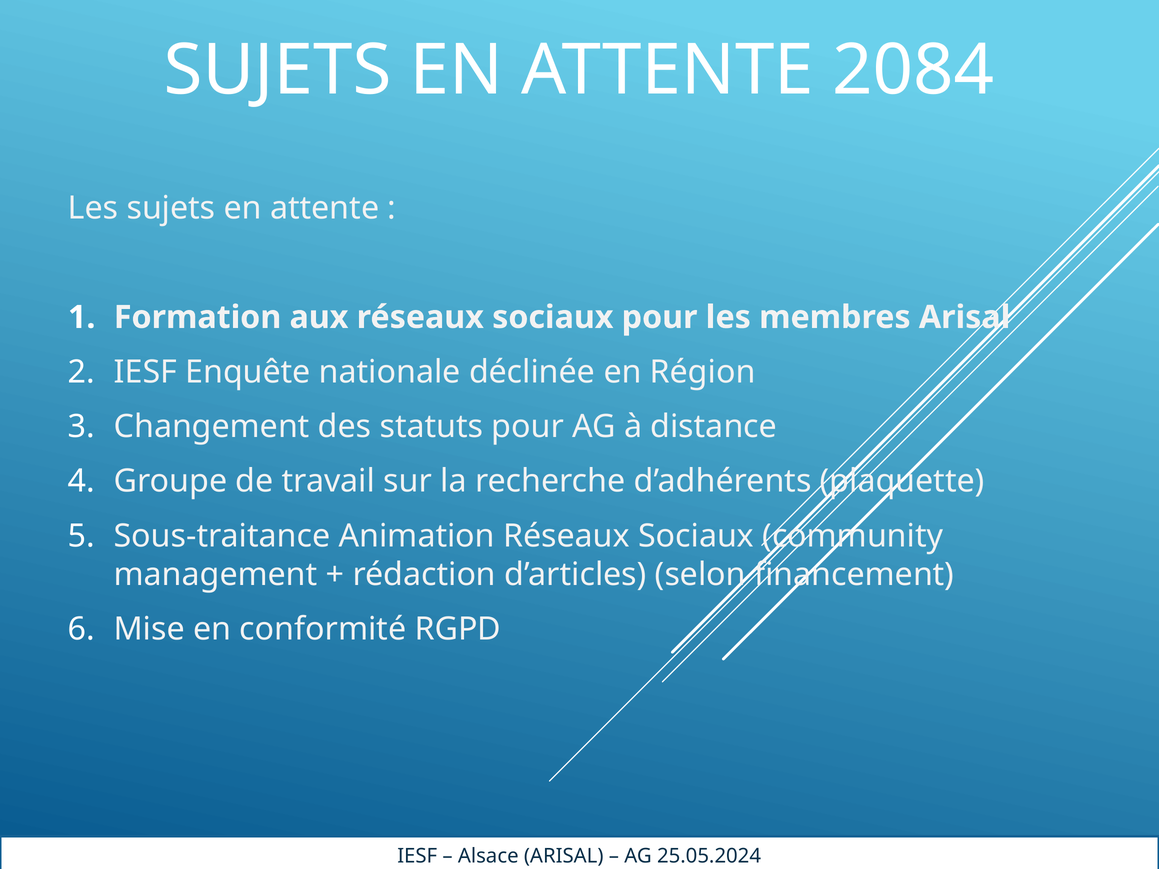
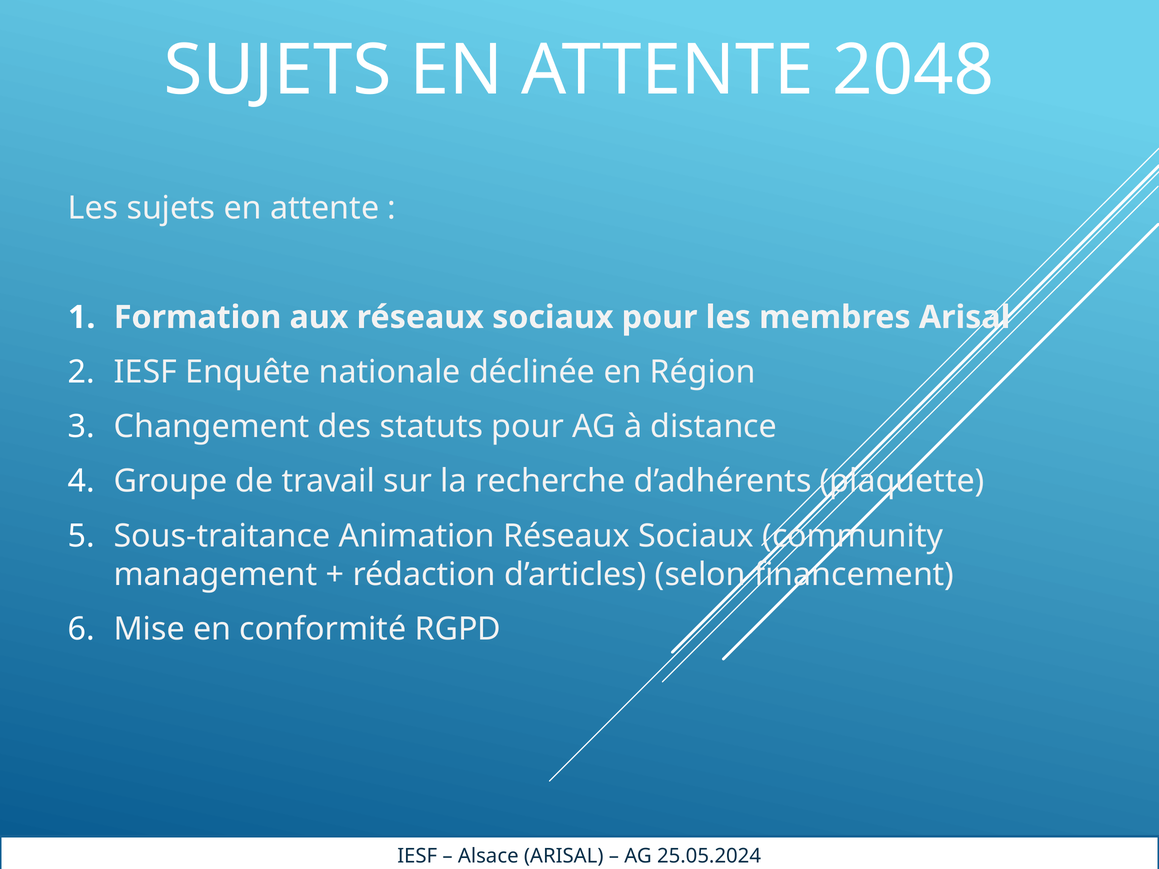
2084: 2084 -> 2048 (913, 70)
